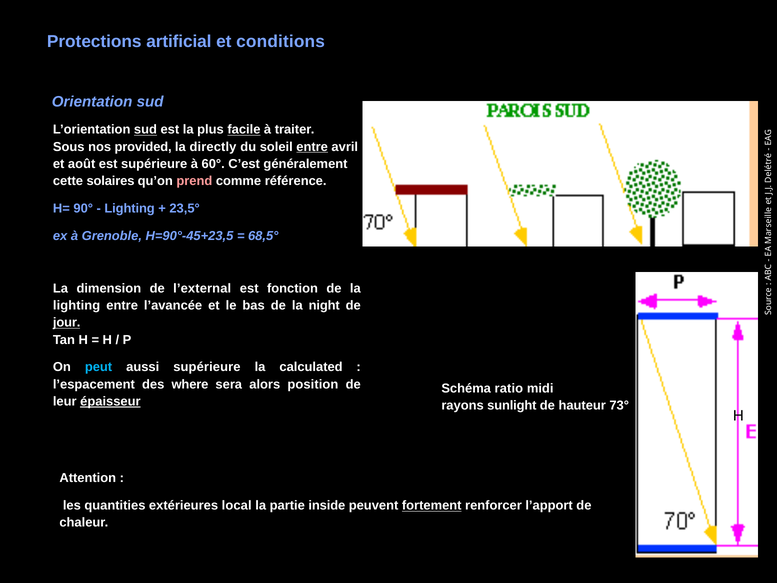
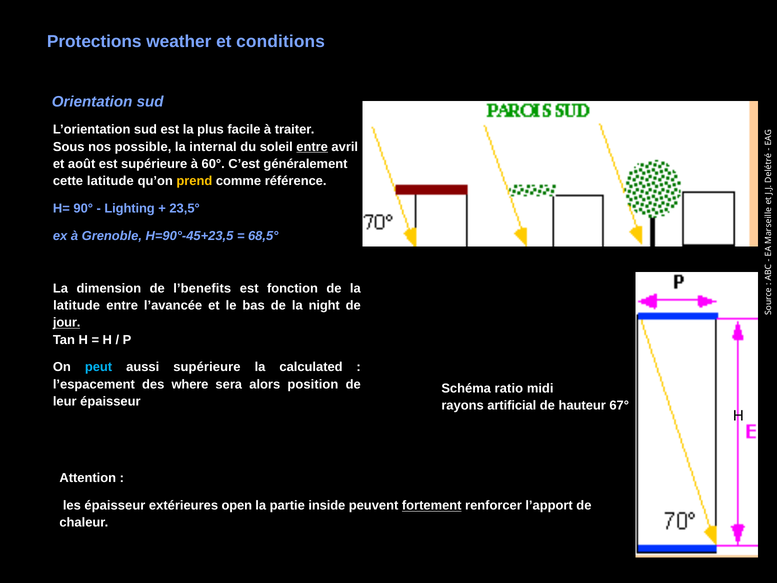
artificial: artificial -> weather (179, 41)
sud underline: present -> none (145, 130)
facile underline: present -> none (244, 130)
provided: provided -> possible (143, 147)
directly: directly -> internal (213, 147)
cette solaires: solaires -> latitude (110, 181)
prend colour: pink -> yellow (194, 181)
l’external: l’external -> l’benefits (202, 288)
lighting: lighting -> latitude (77, 305)
épaisseur underline: present -> none (110, 401)
sunlight: sunlight -> artificial (512, 405)
73°: 73° -> 67° (619, 405)
les quantities: quantities -> épaisseur (115, 505)
local: local -> open (237, 505)
